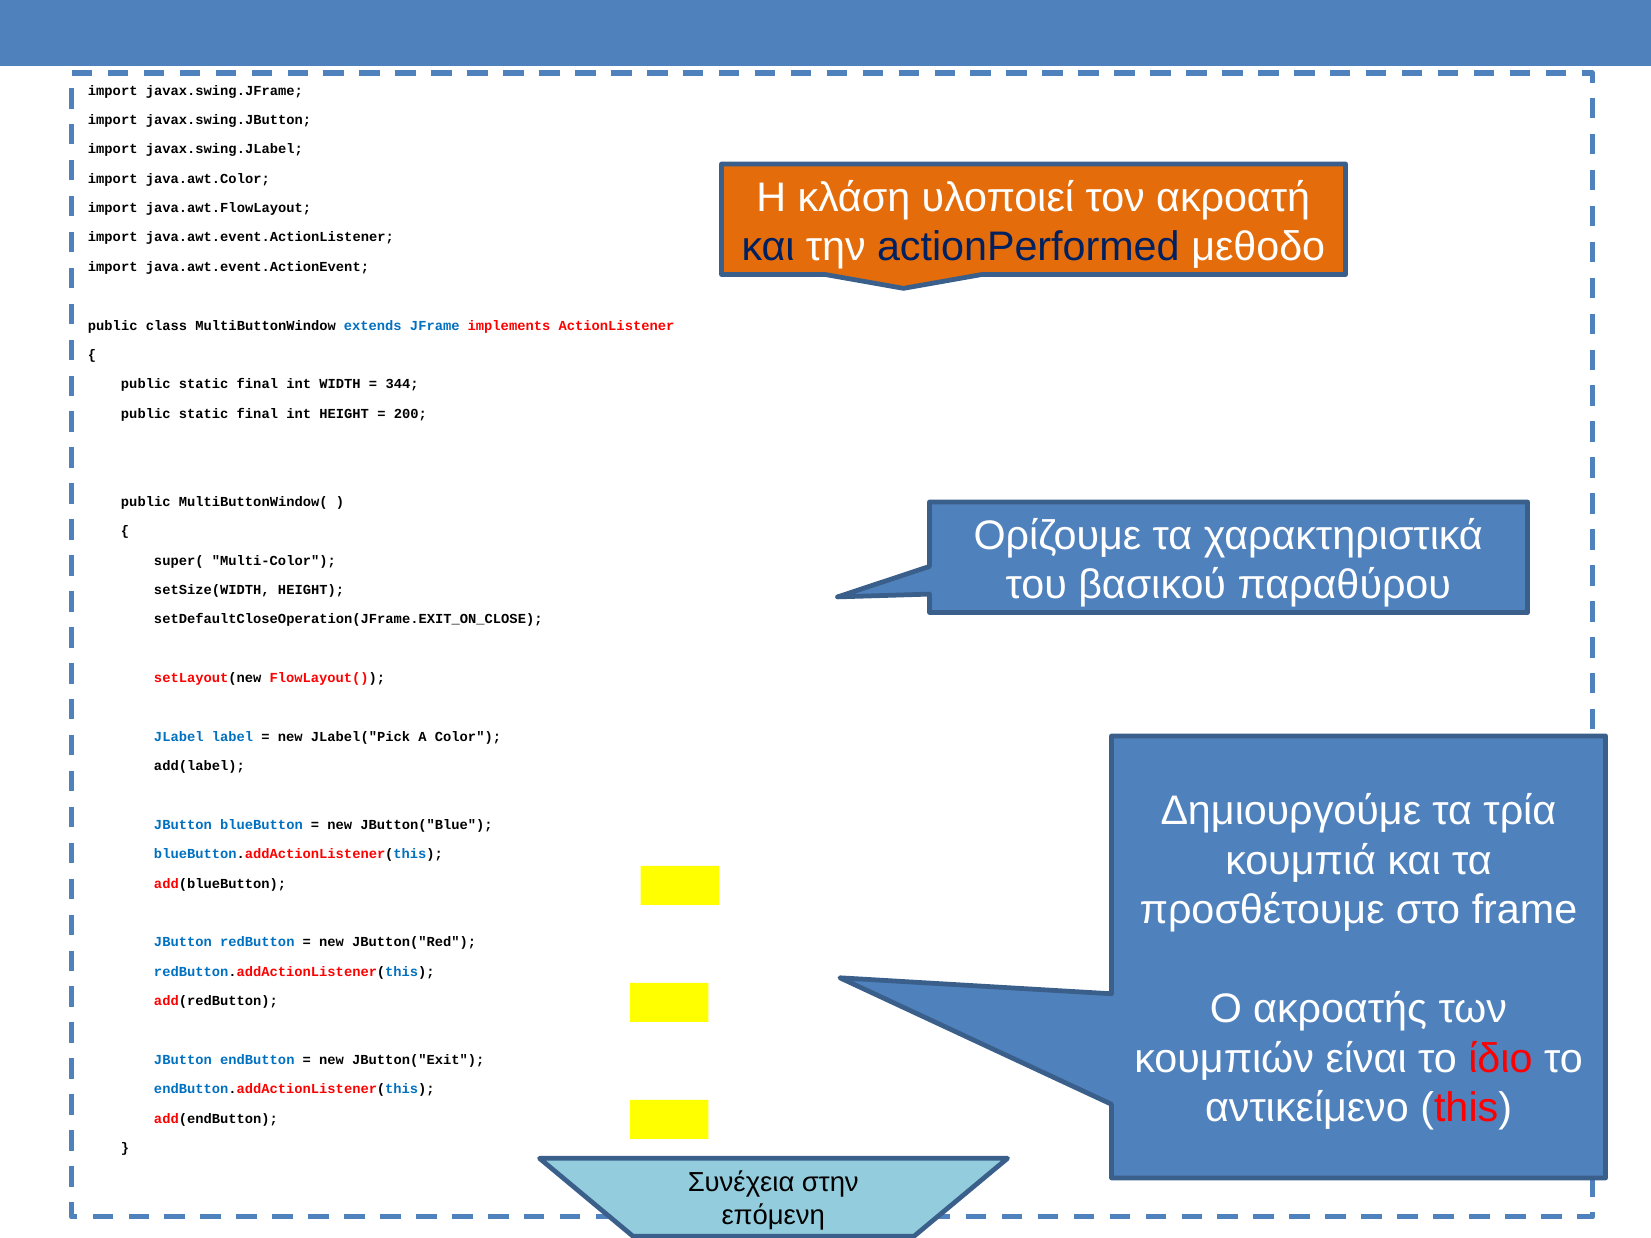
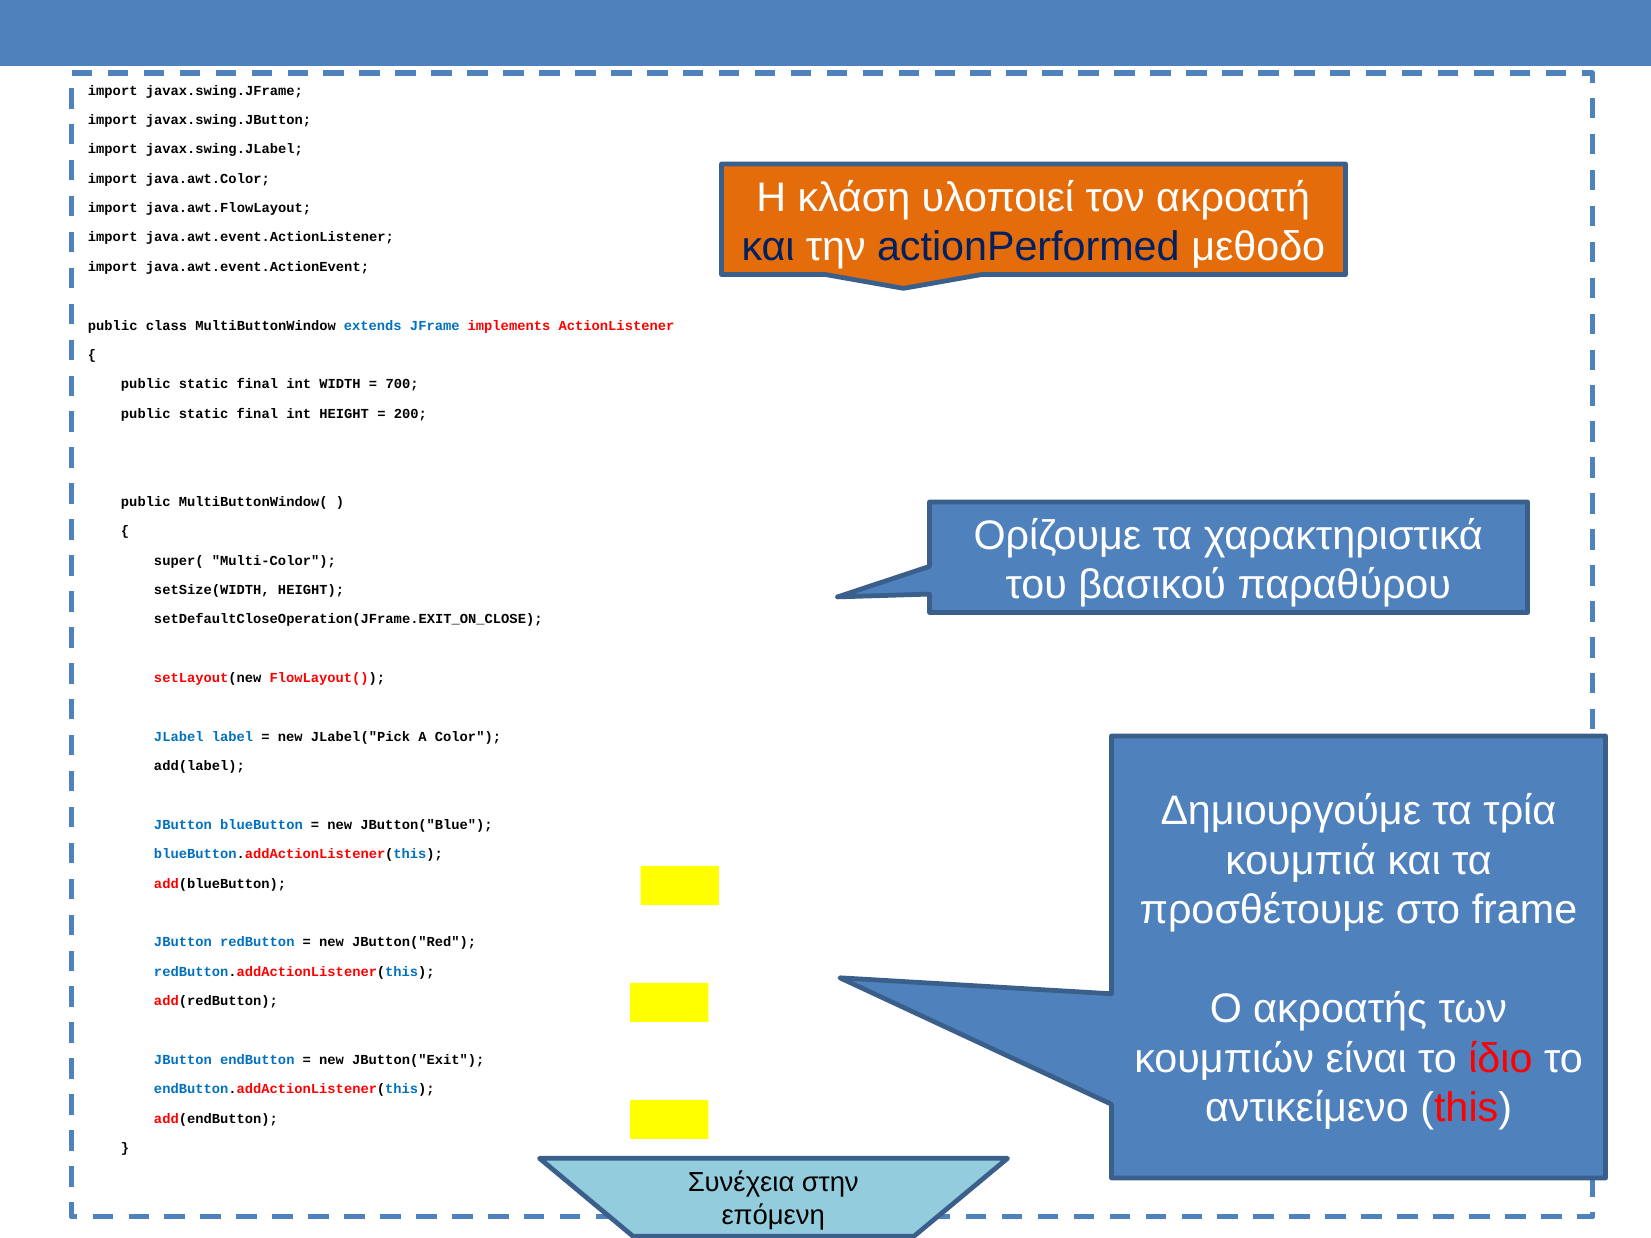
344: 344 -> 700 (402, 384)
